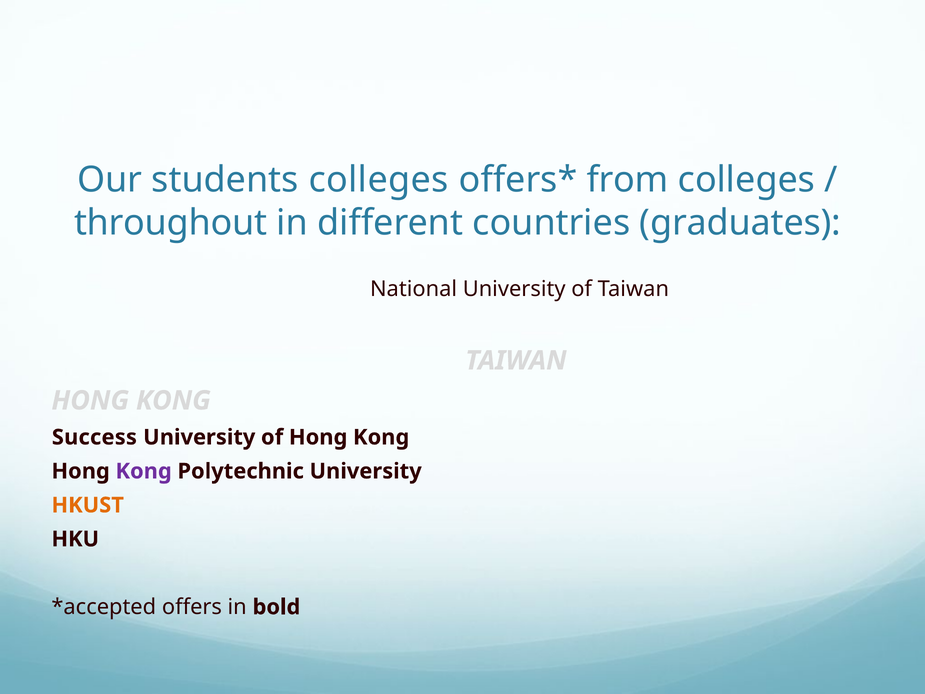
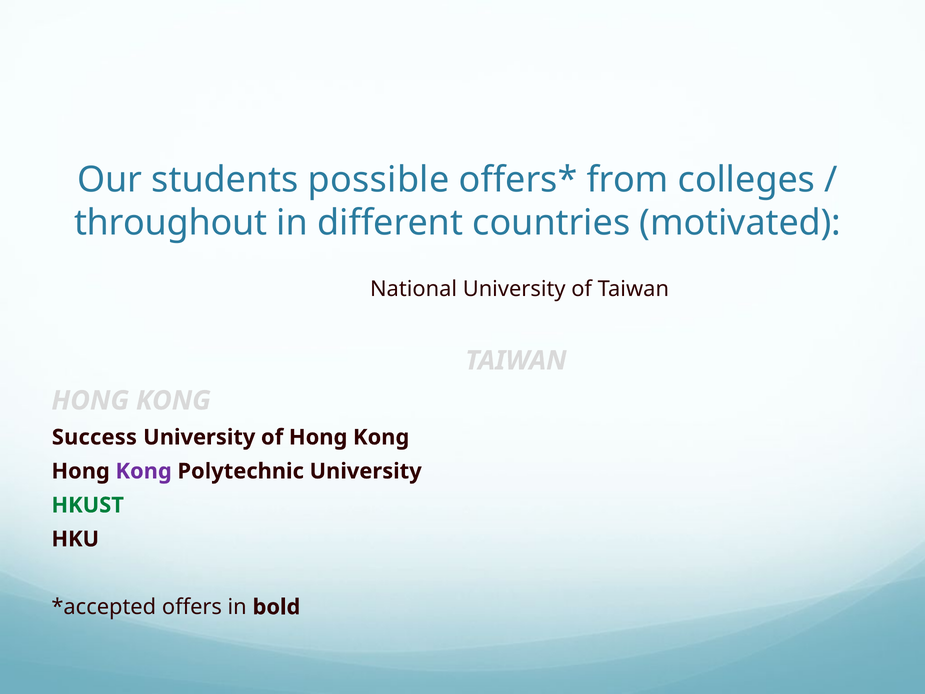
students colleges: colleges -> possible (379, 180)
graduates: graduates -> motivated (740, 223)
HKUST colour: orange -> green (88, 505)
